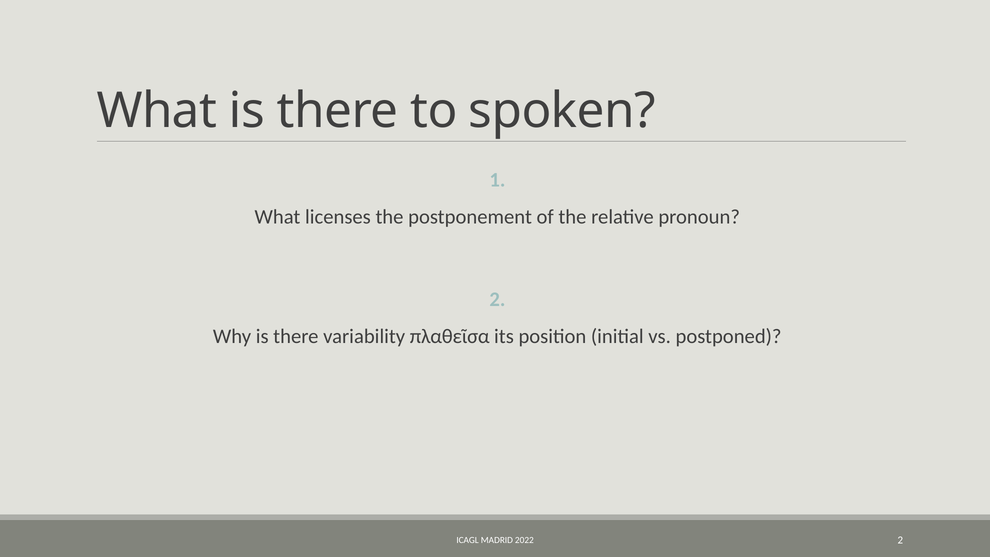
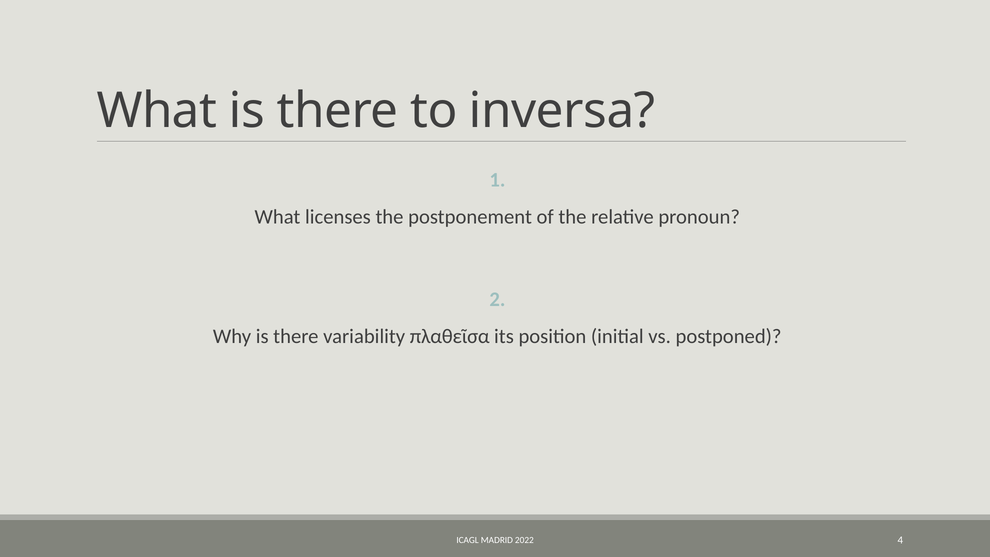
spoken: spoken -> inversa (562, 111)
2022 2: 2 -> 4 (900, 540)
